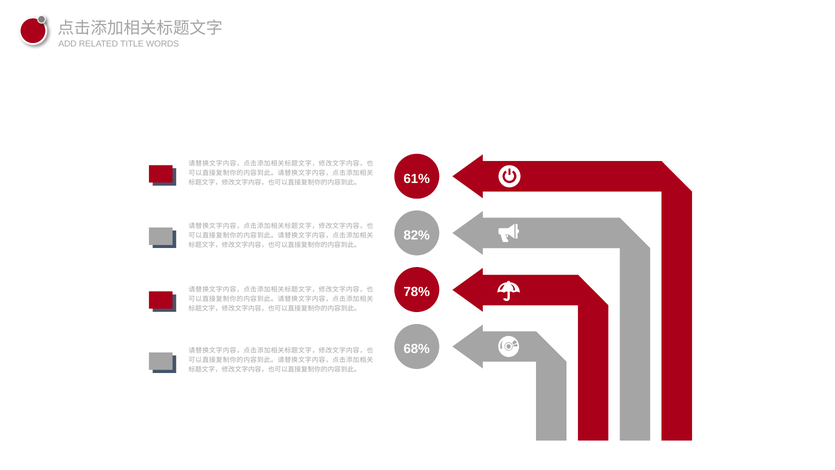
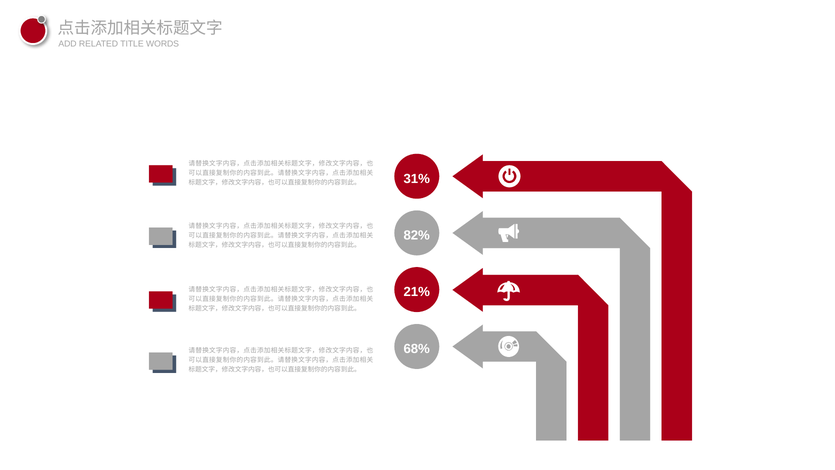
61%: 61% -> 31% (417, 179)
78%: 78% -> 21% (417, 292)
